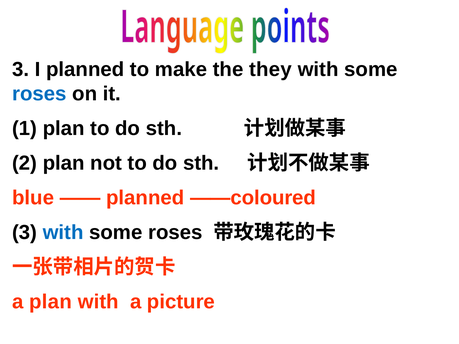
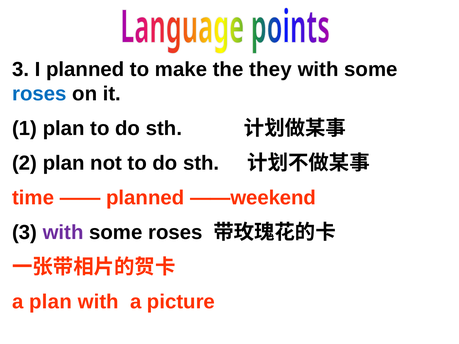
blue: blue -> time (33, 198)
——coloured: ——coloured -> ——weekend (253, 198)
with colour: blue -> purple (63, 233)
